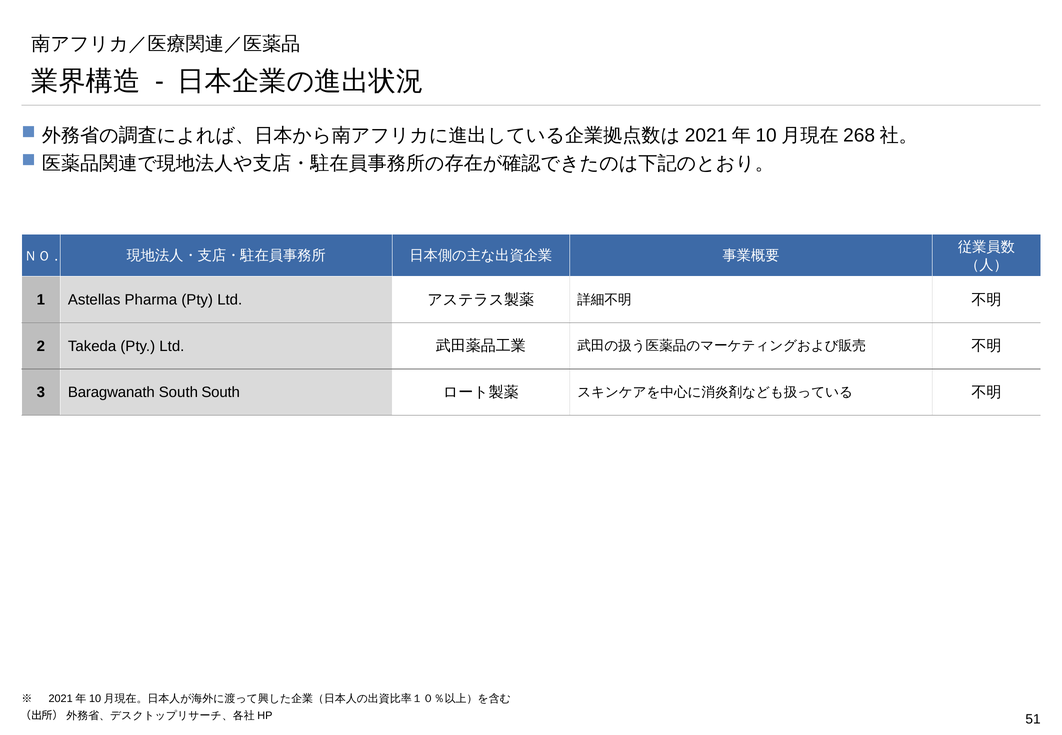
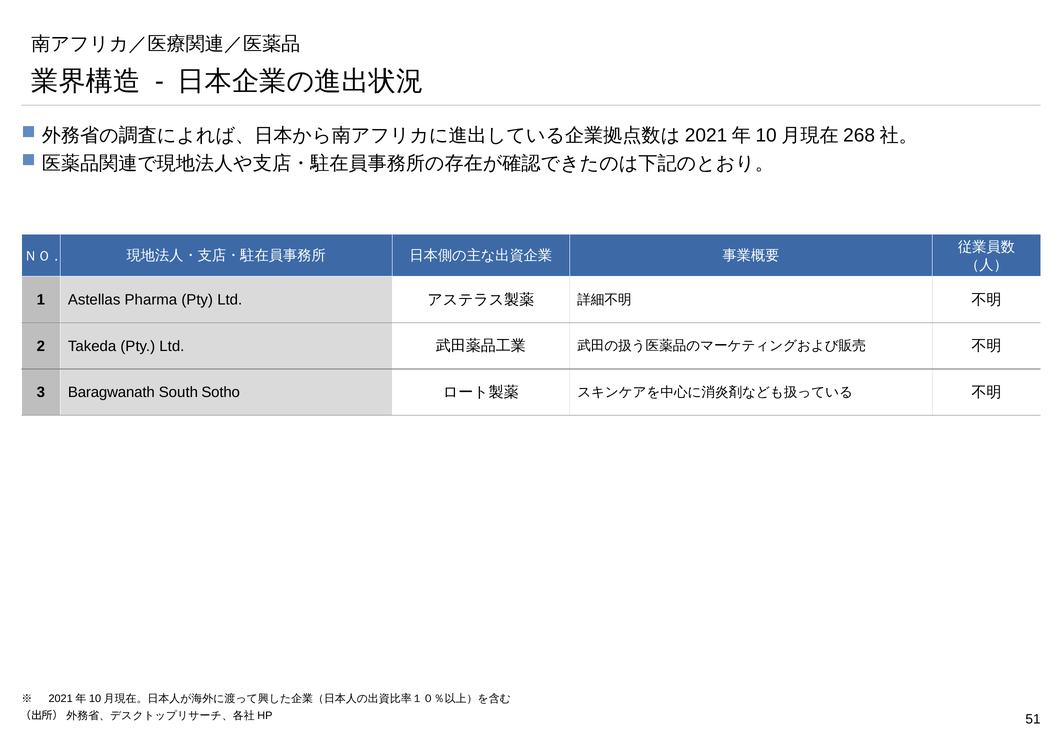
South South: South -> Sotho (221, 393)
